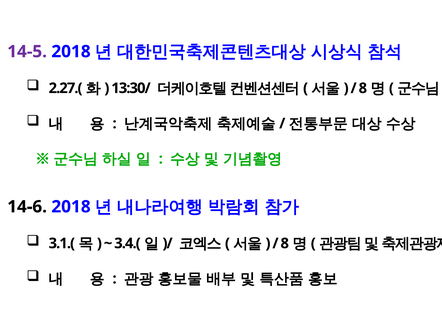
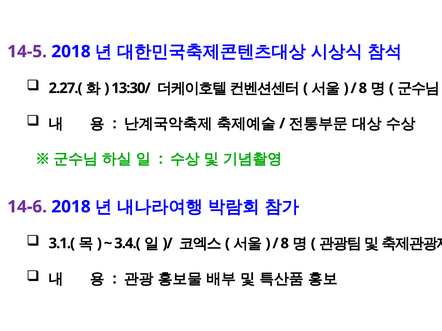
14-6 colour: black -> purple (27, 207)
